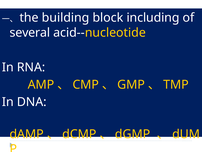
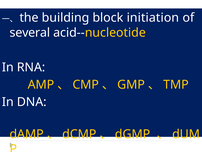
including: including -> initiation (153, 18)
